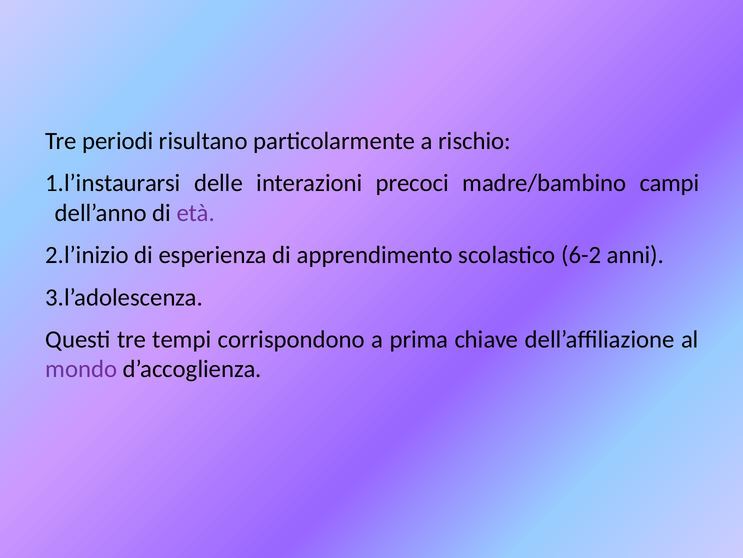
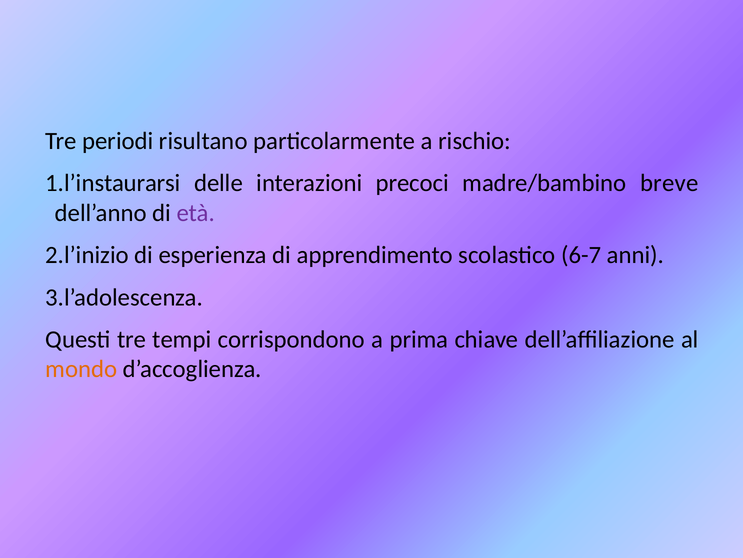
campi: campi -> breve (669, 183)
6-2: 6-2 -> 6-7 (581, 255)
mondo colour: purple -> orange (81, 369)
